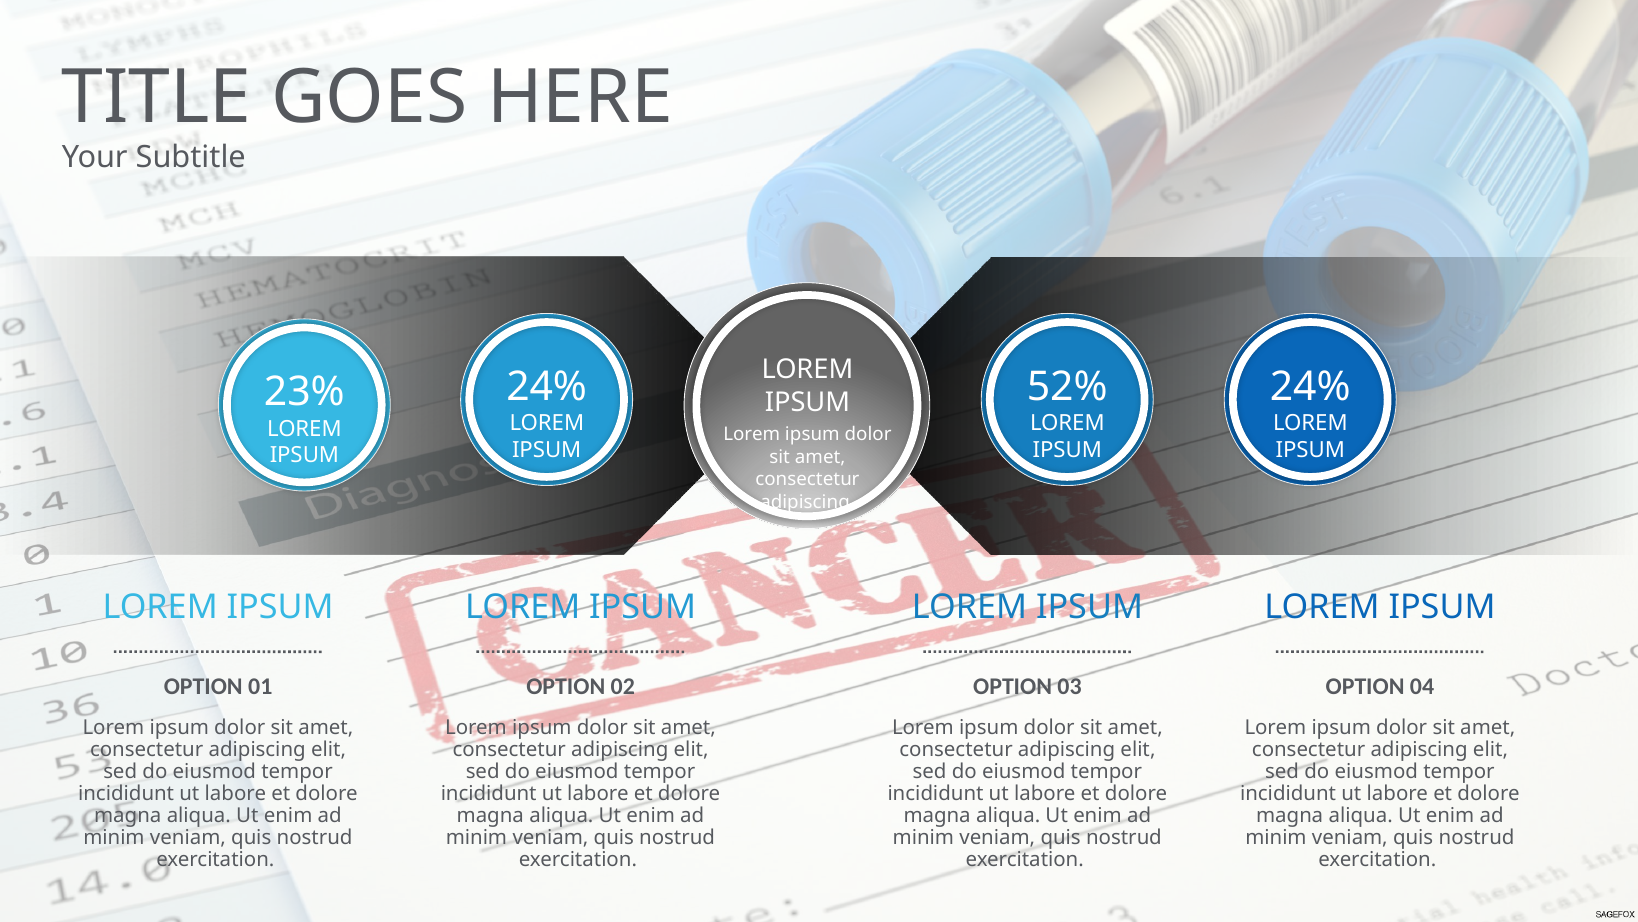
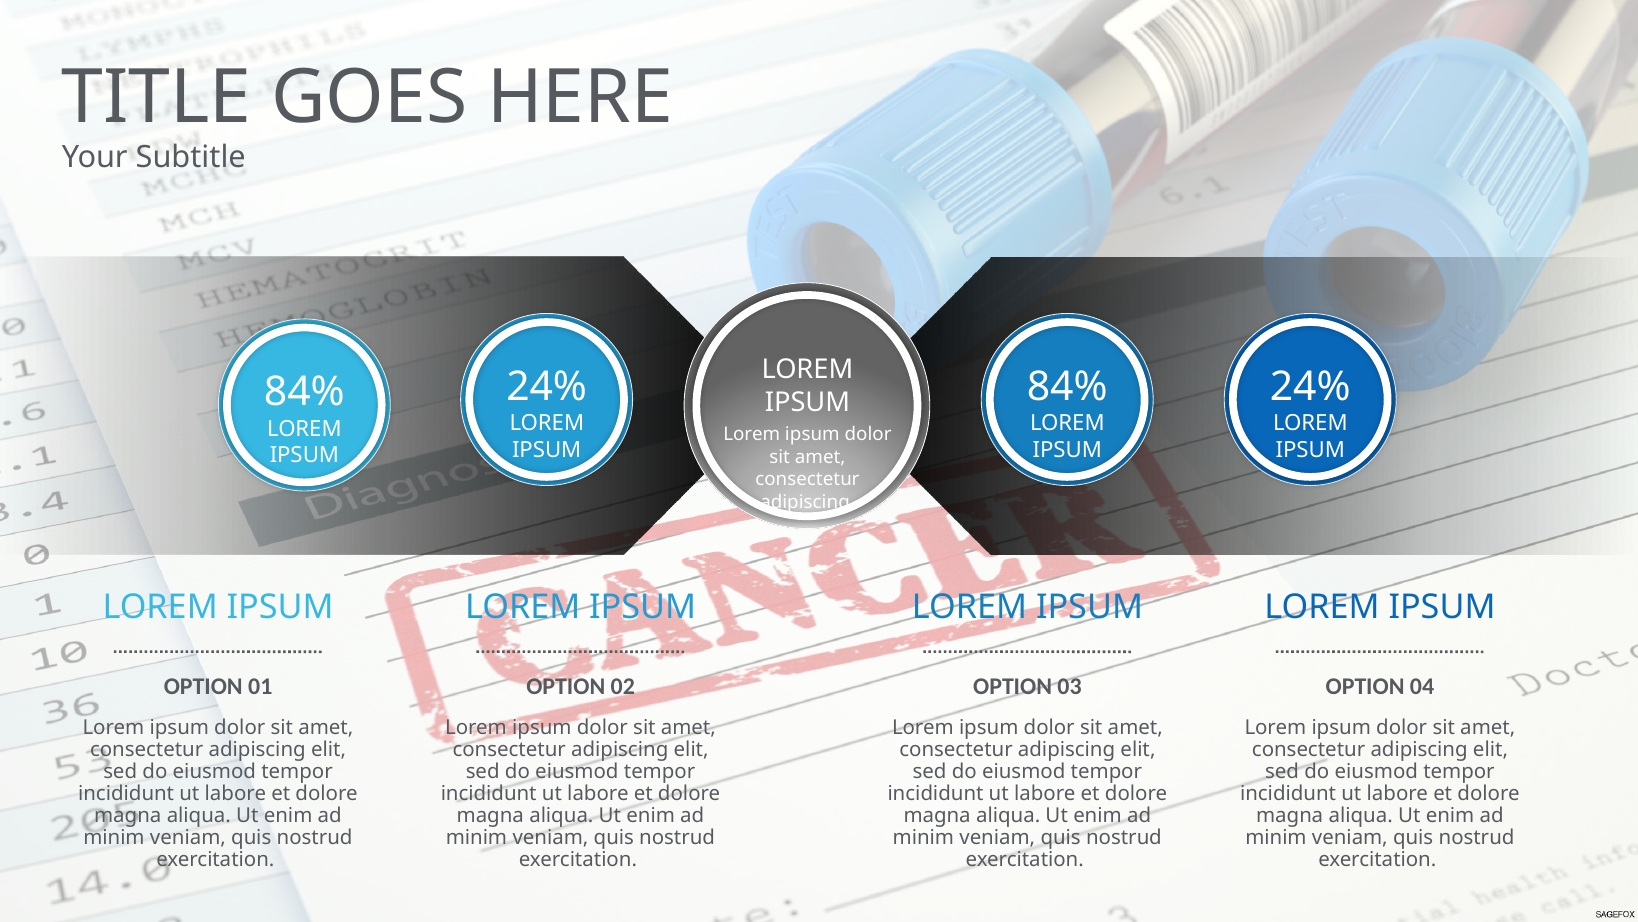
52%: 52% -> 84% (1067, 387)
23%: 23% -> 84% (304, 392)
